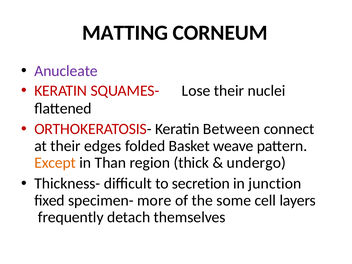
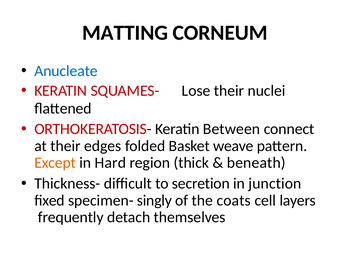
Anucleate colour: purple -> blue (66, 71)
Than: Than -> Hard (110, 163)
undergo: undergo -> beneath (256, 163)
more: more -> singly (154, 200)
some: some -> coats (234, 200)
